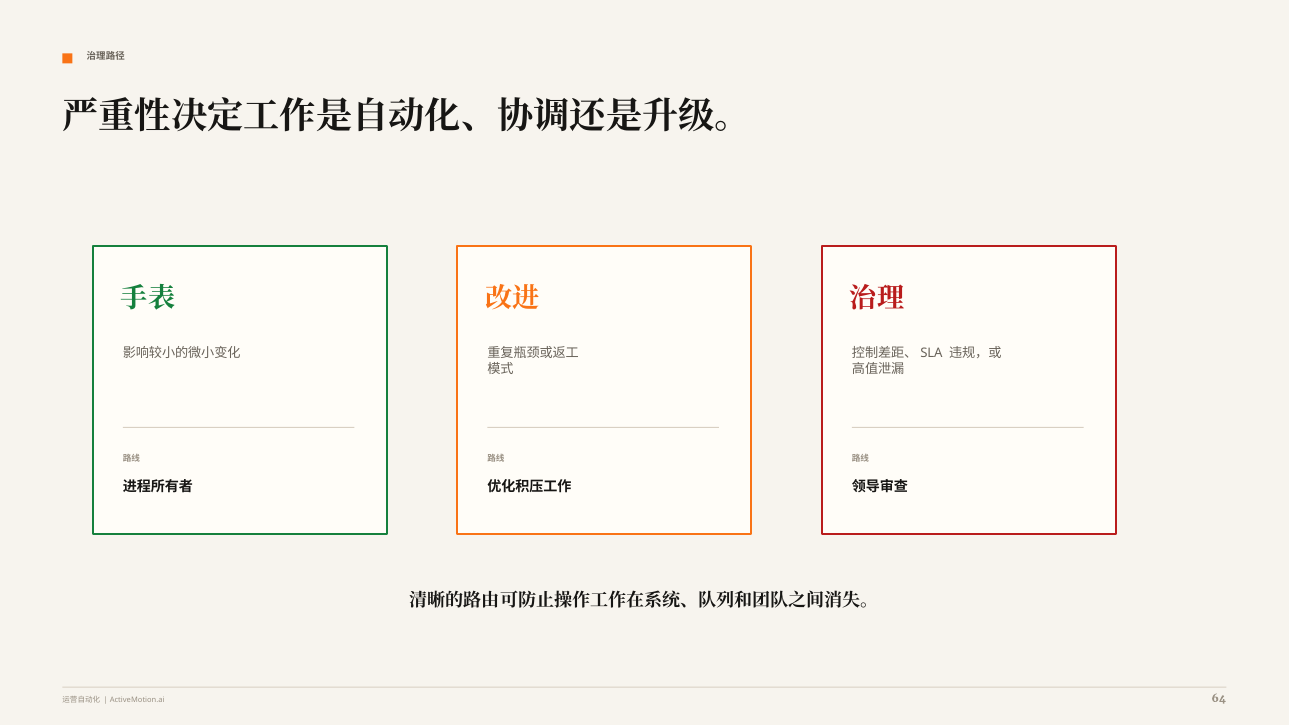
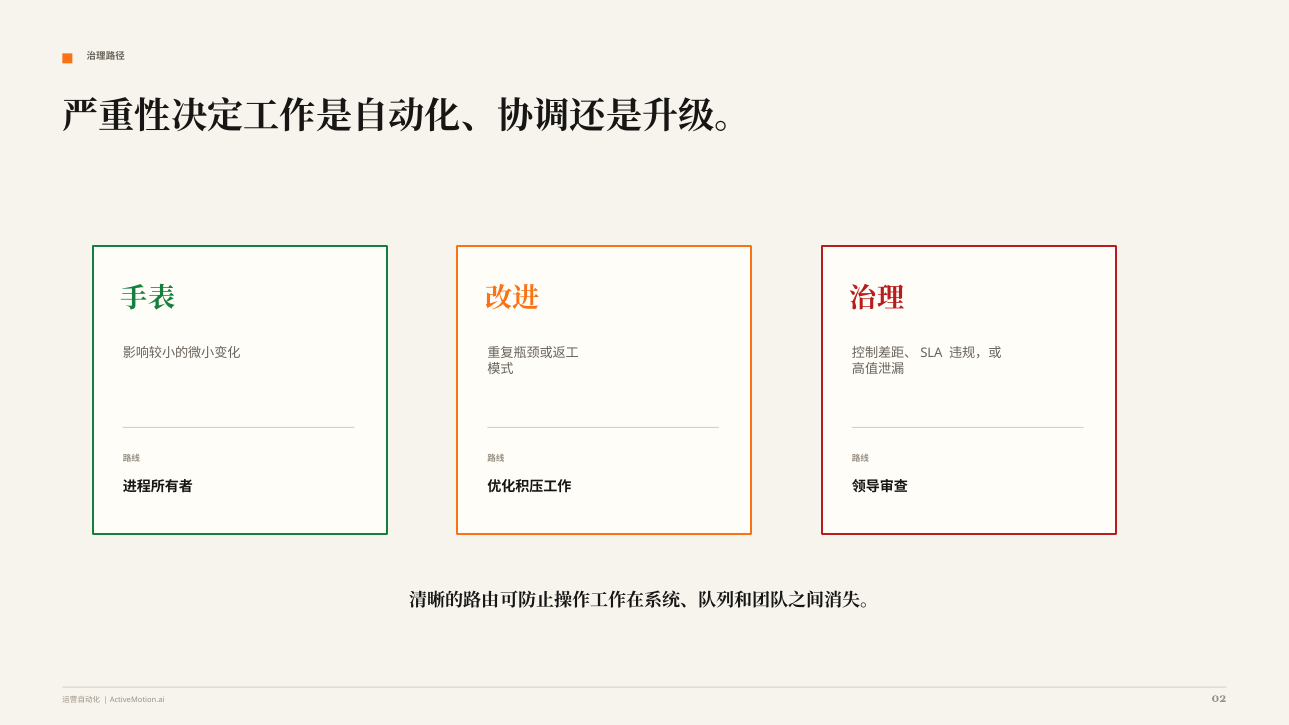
64: 64 -> 02 (1219, 698)
